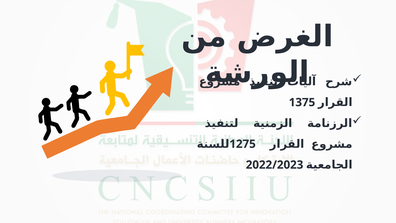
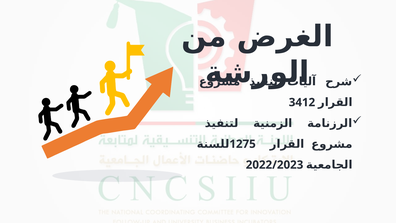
1375: 1375 -> 3412 (302, 102)
